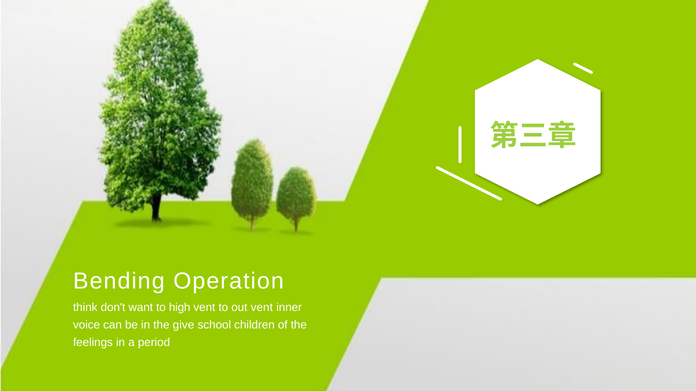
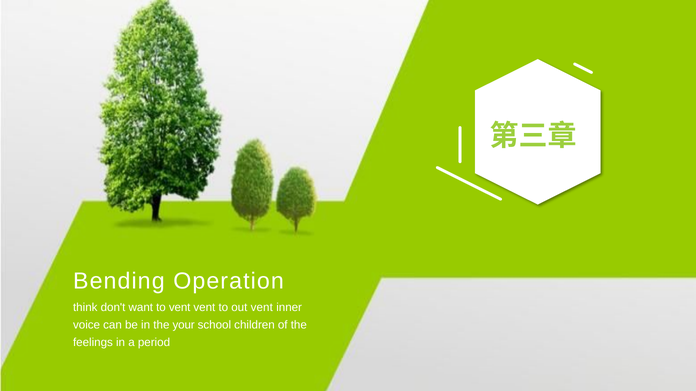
to high: high -> vent (180, 308)
give: give -> your (184, 325)
